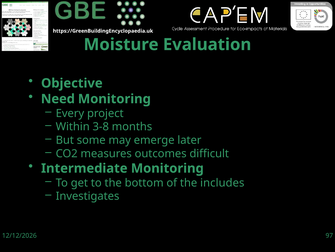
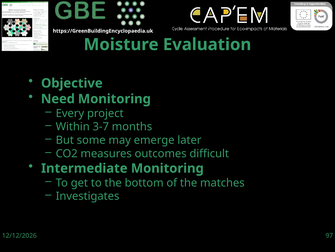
3-8: 3-8 -> 3-7 (101, 126)
includes: includes -> matches (222, 182)
